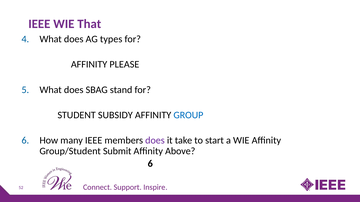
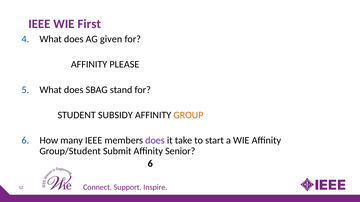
That: That -> First (89, 24)
types: types -> given (111, 39)
GROUP colour: blue -> orange (188, 115)
Above: Above -> Senior (180, 151)
